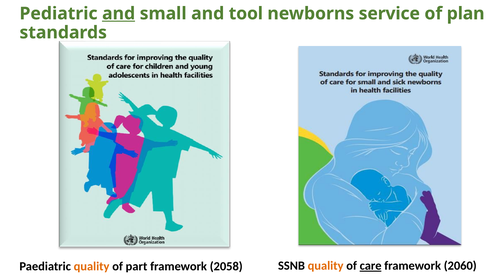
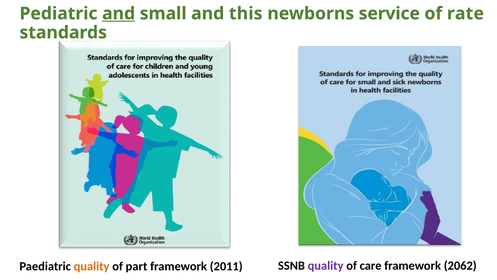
tool: tool -> this (246, 14)
plan: plan -> rate (465, 14)
2058: 2058 -> 2011 (226, 266)
quality colour: orange -> purple (326, 265)
care underline: present -> none (371, 265)
2060: 2060 -> 2062 (460, 265)
